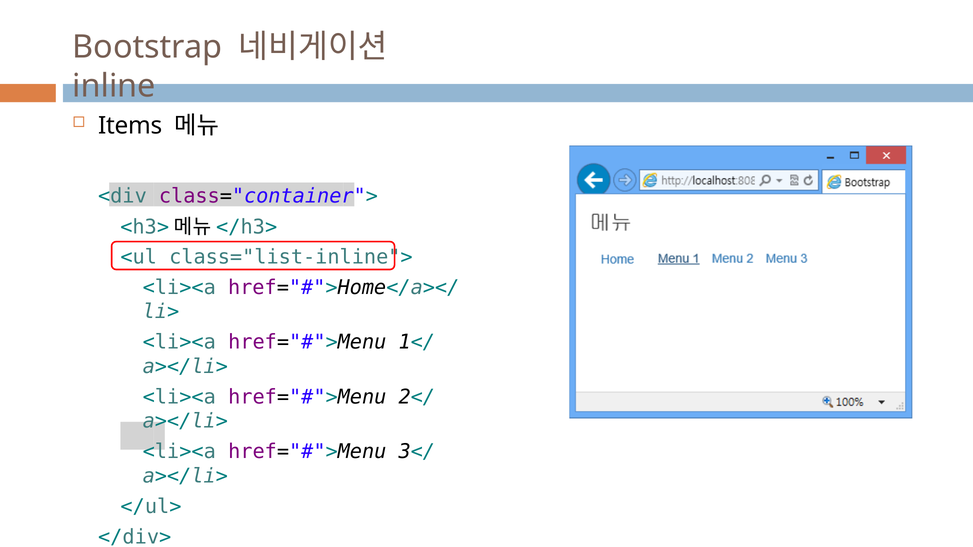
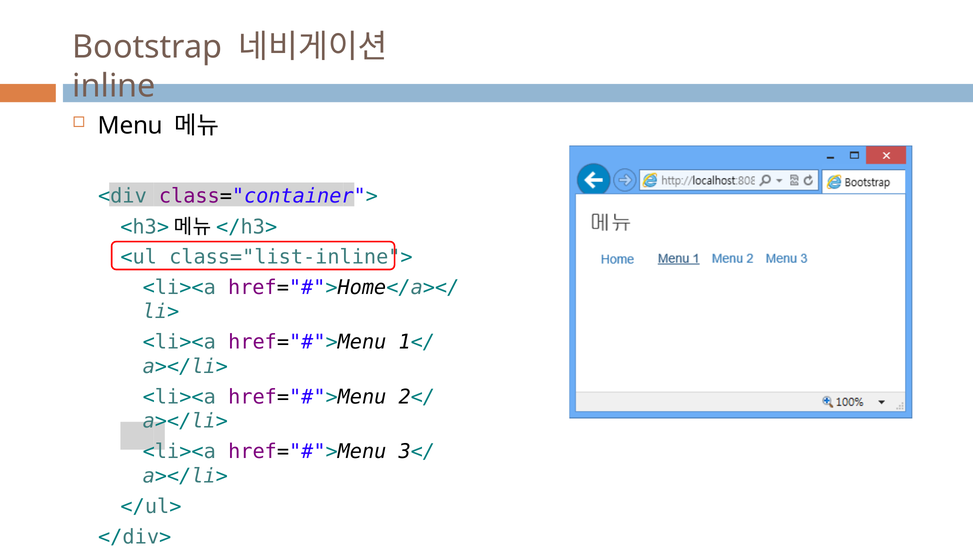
Items: Items -> Menu (130, 126)
